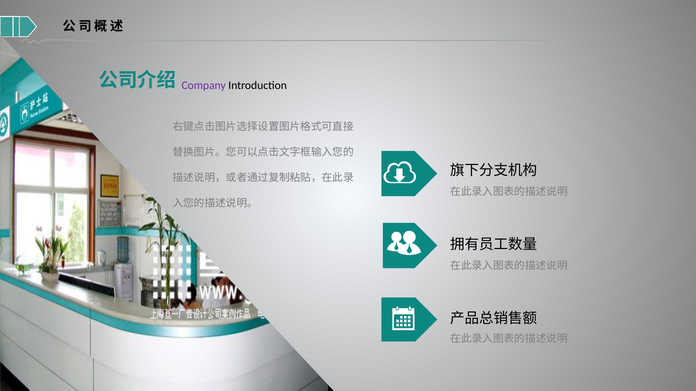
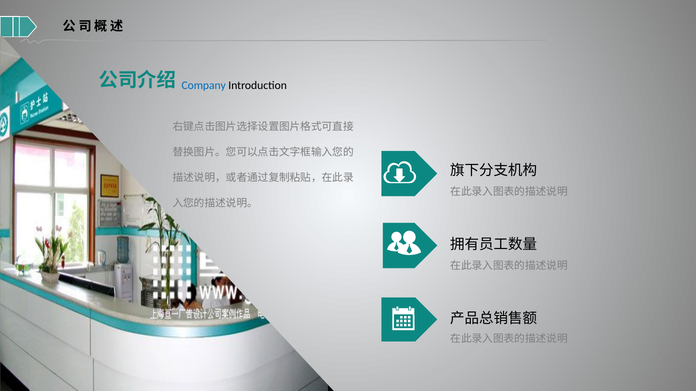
Company colour: purple -> blue (204, 85)
